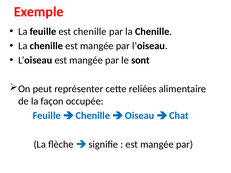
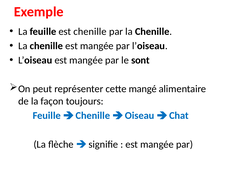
reliées: reliées -> mangé (143, 89)
occupée: occupée -> toujours (85, 101)
